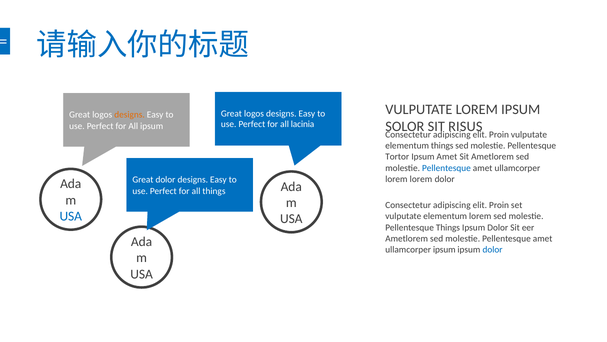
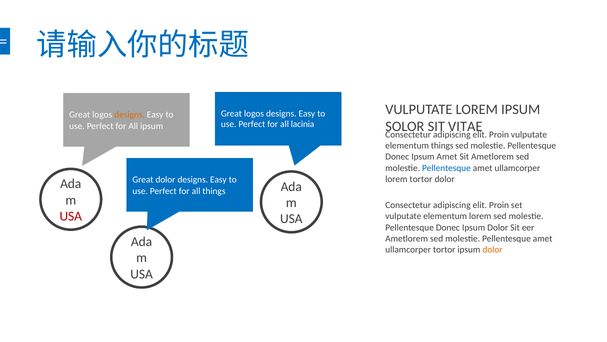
RISUS: RISUS -> VITAE (465, 126)
Tortor: Tortor -> Donec (397, 157)
lorem lorem: lorem -> tortor (421, 179)
USA colour: blue -> red (71, 216)
Things: Things -> Donec (448, 227)
ullamcorper ipsum: ipsum -> tortor (444, 249)
dolor colour: blue -> orange (493, 249)
